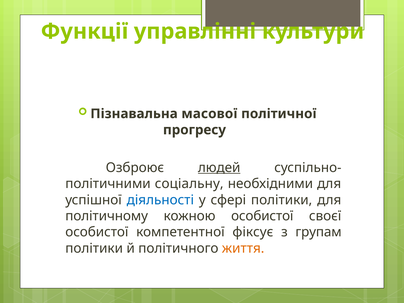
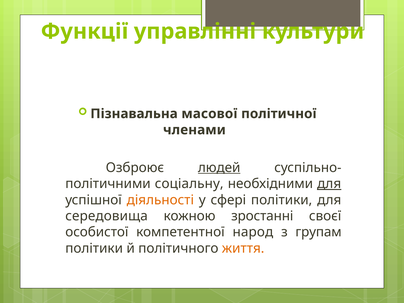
прогресу: прогресу -> членами (194, 130)
для underline: none -> present (329, 184)
діяльності colour: blue -> orange (160, 200)
політичному: політичному -> середовища (107, 216)
кожною особистої: особистої -> зростанні (262, 216)
фіксує: фіксує -> народ (253, 232)
